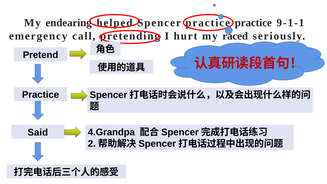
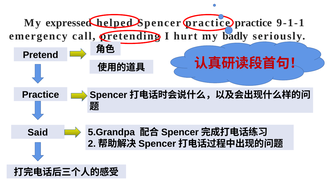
endearing: endearing -> expressed (69, 23)
raced: raced -> badly (235, 36)
4.Grandpa: 4.Grandpa -> 5.Grandpa (111, 132)
